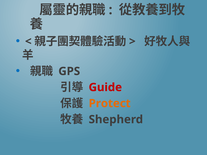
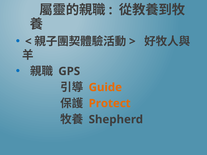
Guide colour: red -> orange (105, 87)
